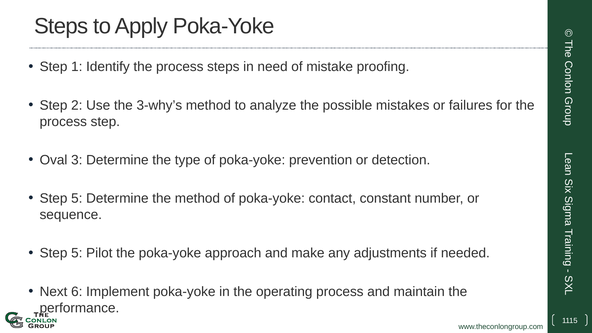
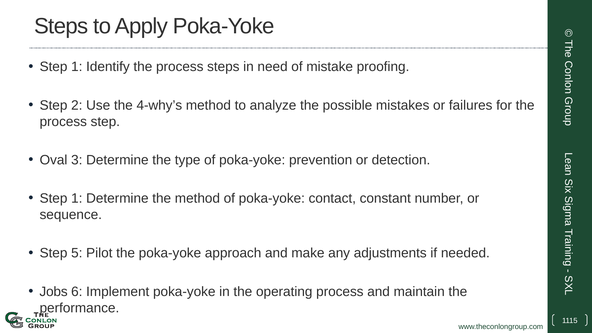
3-why’s: 3-why’s -> 4-why’s (159, 105)
5: 5 -> 1 (77, 198)
Next: Next -> Jobs (54, 292)
